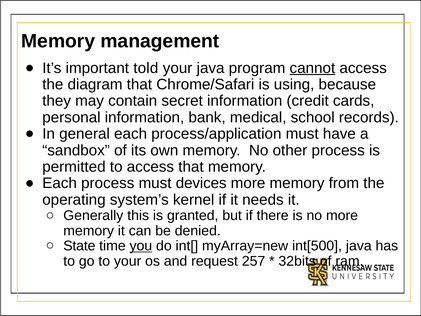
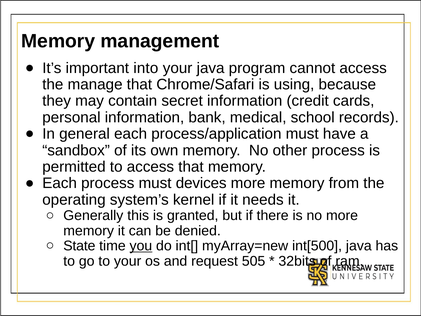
told: told -> into (146, 68)
cannot underline: present -> none (312, 68)
diagram: diagram -> manage (95, 84)
257: 257 -> 505 (254, 261)
